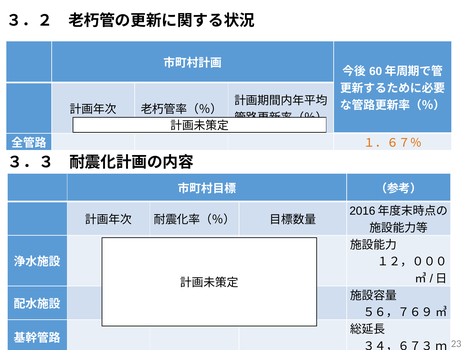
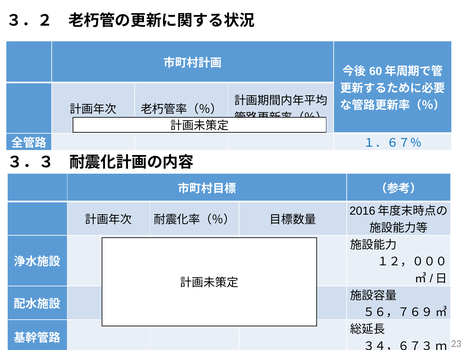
１．６７％ colour: orange -> blue (393, 143)
